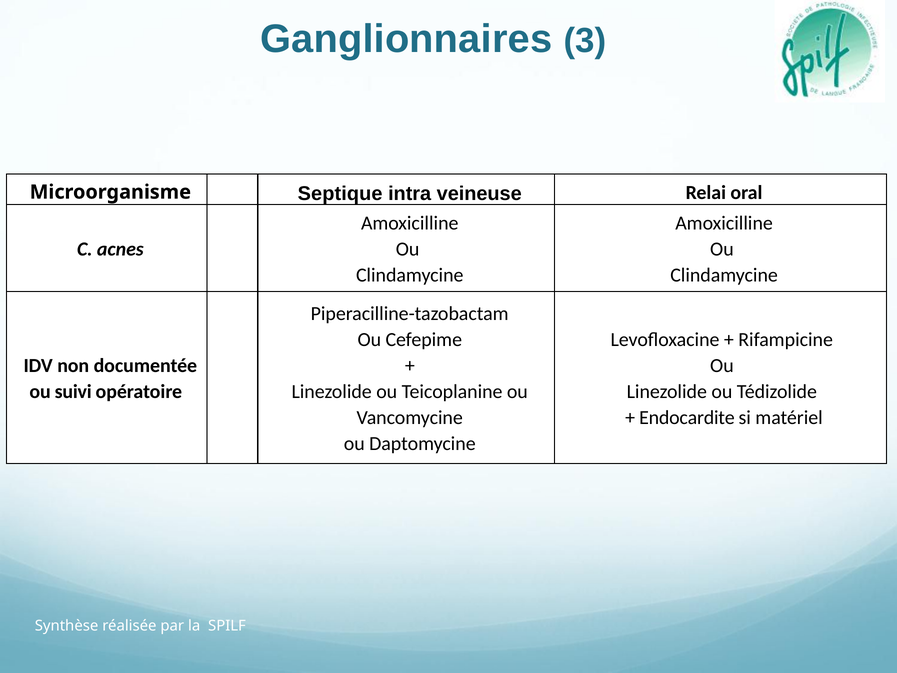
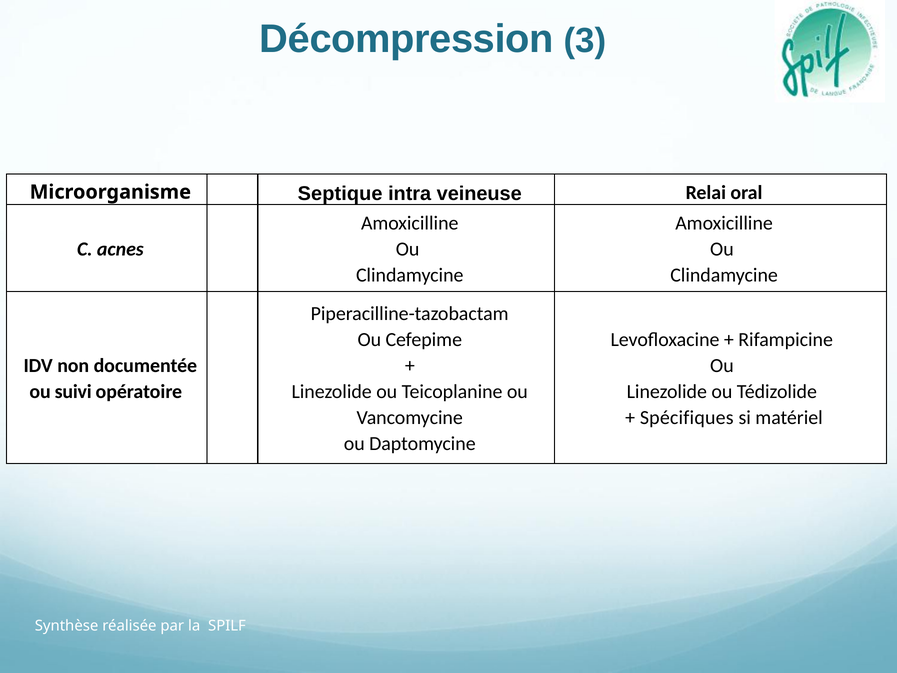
Ganglionnaires: Ganglionnaires -> Décompression (406, 39)
Endocardite: Endocardite -> Spécifiques (687, 418)
